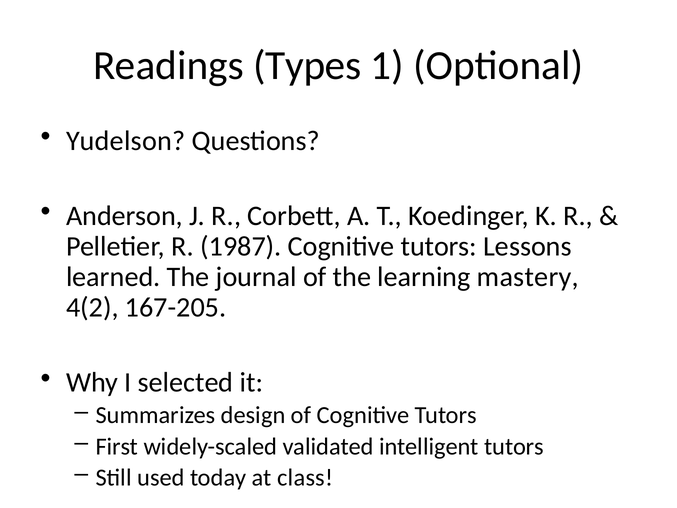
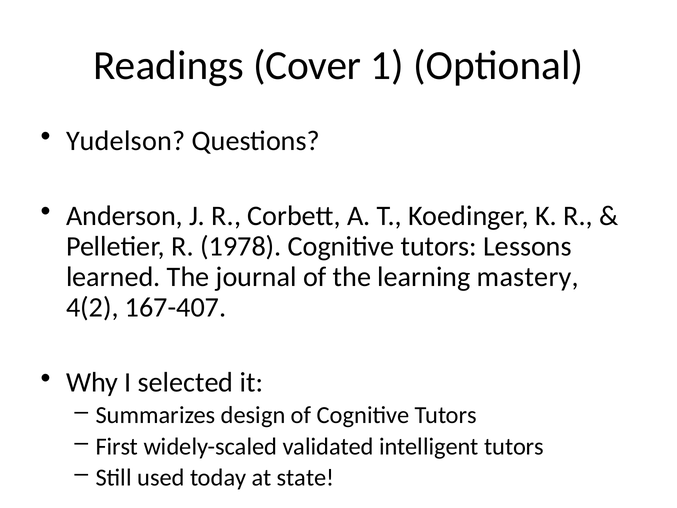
Types: Types -> Cover (307, 66)
1987: 1987 -> 1978 (241, 246)
167-205: 167-205 -> 167-407 (176, 307)
class: class -> state (305, 477)
